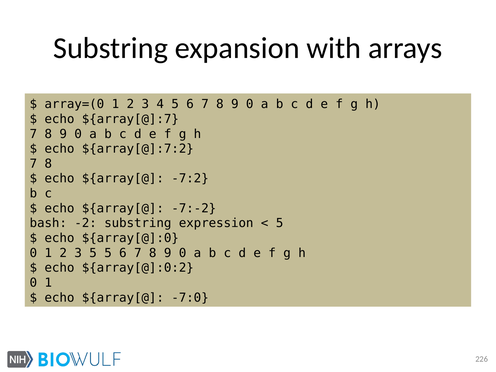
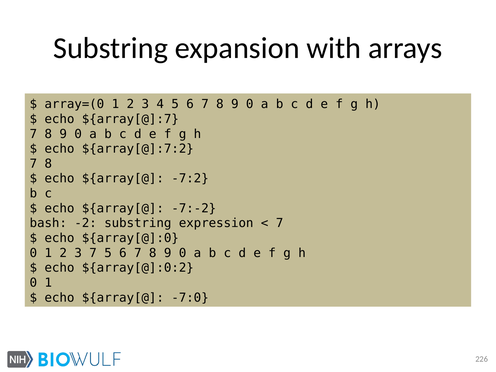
5: 5 -> 7 (280, 223)
3 5: 5 -> 7 (93, 253)
